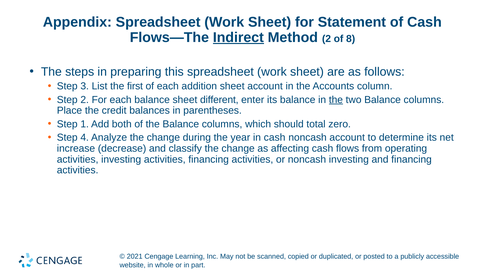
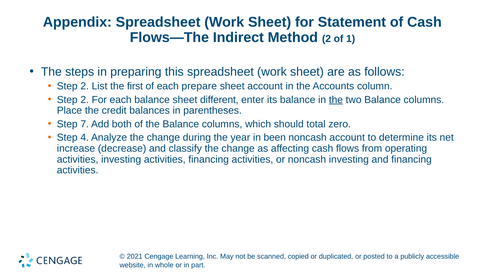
Indirect underline: present -> none (238, 37)
8: 8 -> 1 (351, 39)
3: 3 -> 2 (85, 86)
addition: addition -> prepare (199, 86)
1: 1 -> 7 (85, 124)
in cash: cash -> been (275, 137)
